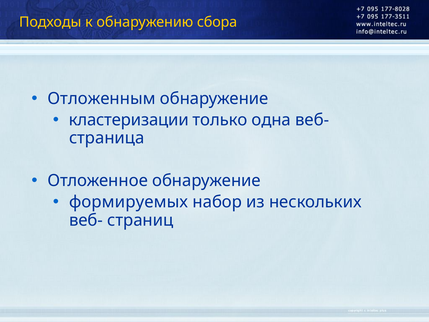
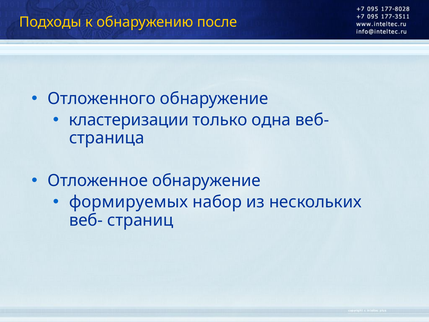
сбора: сбора -> после (217, 22)
Отложенным: Отложенным -> Отложенного (102, 99)
